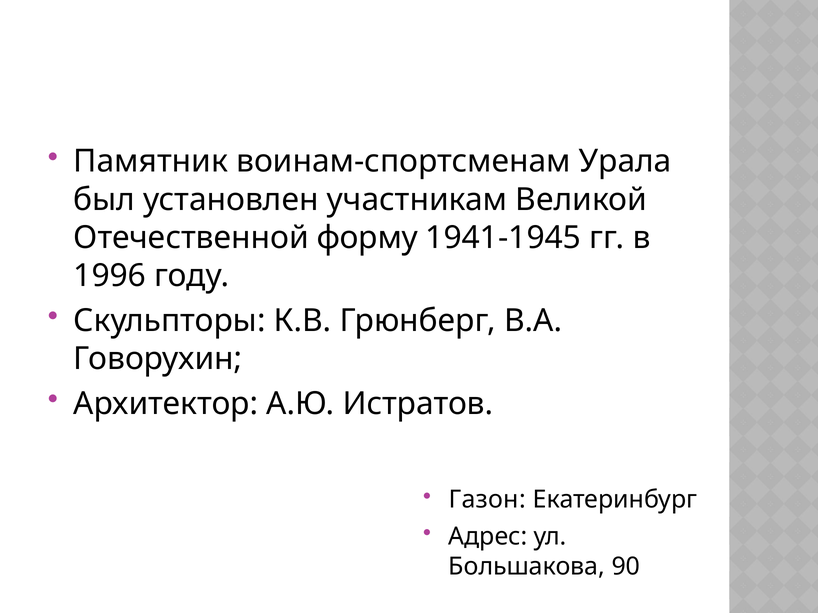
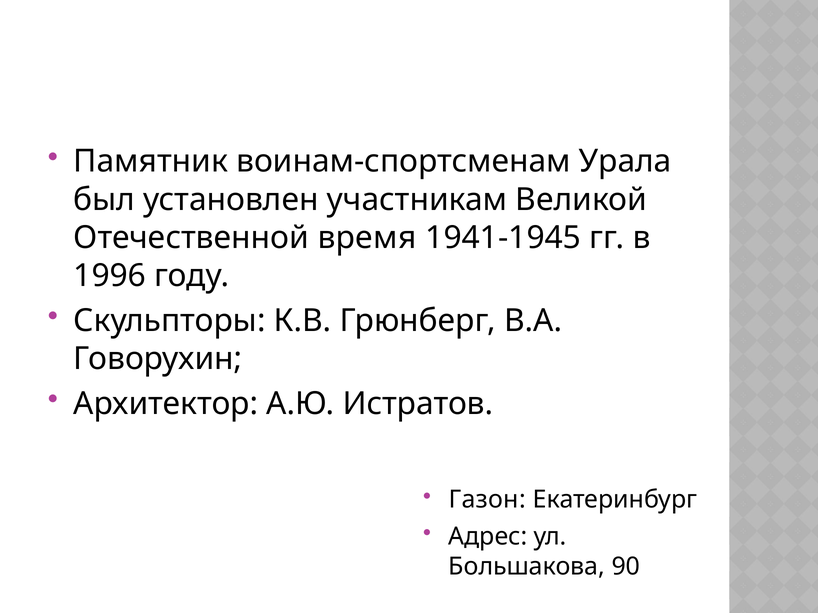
форму: форму -> время (367, 238)
